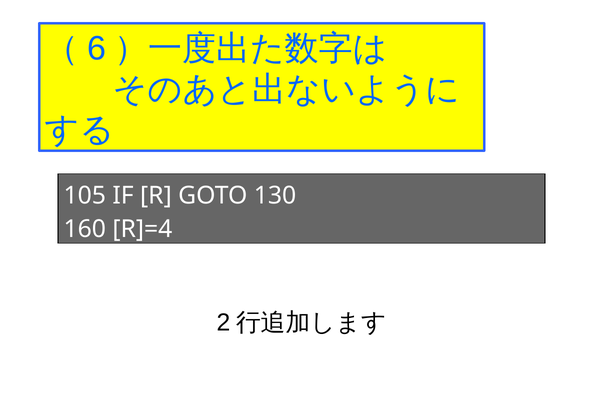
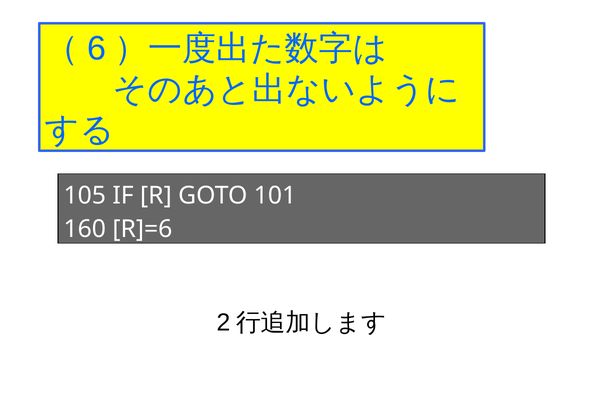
130: 130 -> 101 (275, 196)
R]=4: R]=4 -> R]=6 (142, 230)
